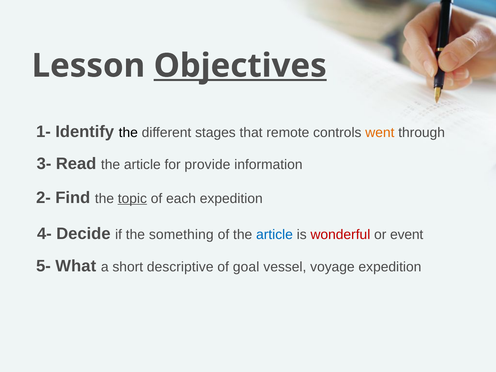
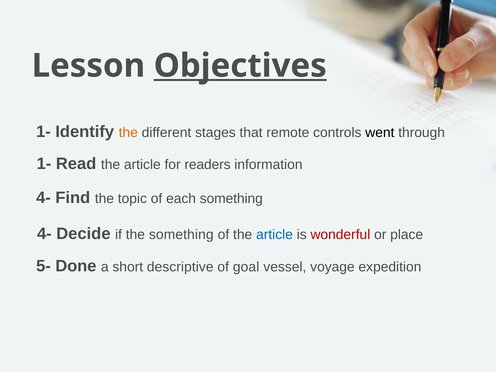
the colour: black -> orange (128, 132)
went colour: orange -> black (380, 132)
3-: 3- -> 1- (44, 164)
provide: provide -> readers (208, 165)
2-: 2- -> 4- (43, 198)
topic underline: present -> none (132, 198)
each expedition: expedition -> something (231, 198)
event: event -> place (407, 235)
What: What -> Done (76, 266)
